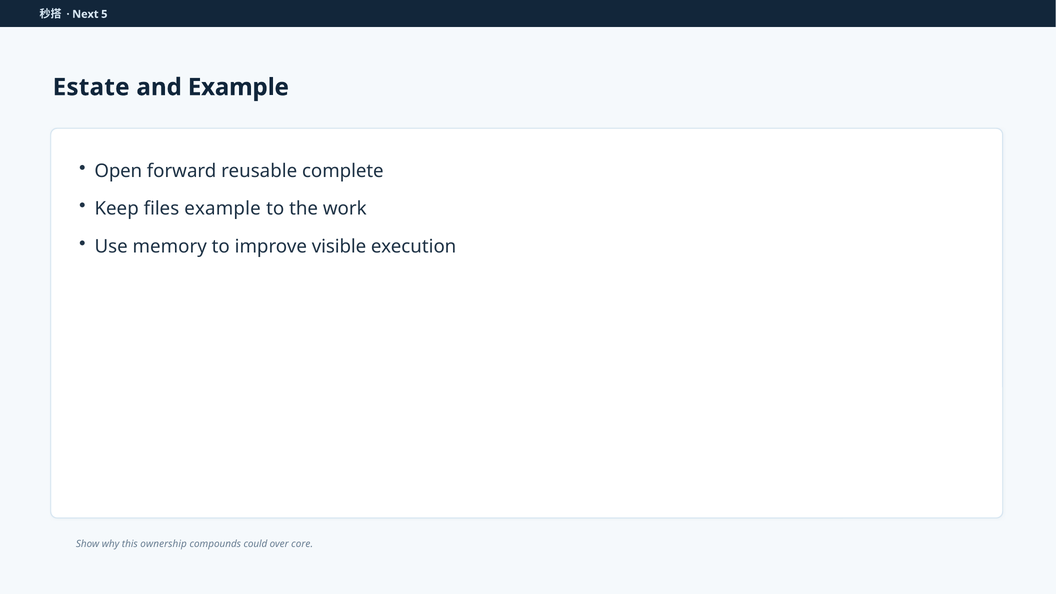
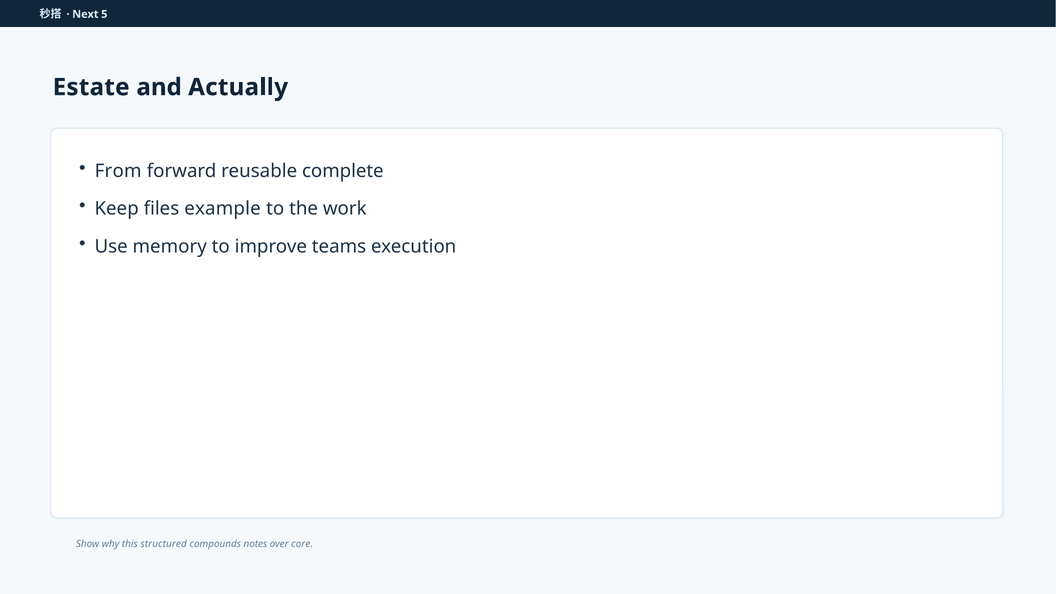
and Example: Example -> Actually (238, 87)
Open: Open -> From (118, 171)
visible: visible -> teams (339, 247)
ownership: ownership -> structured (164, 544)
could: could -> notes (255, 544)
